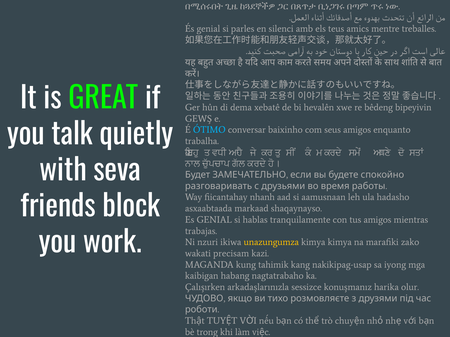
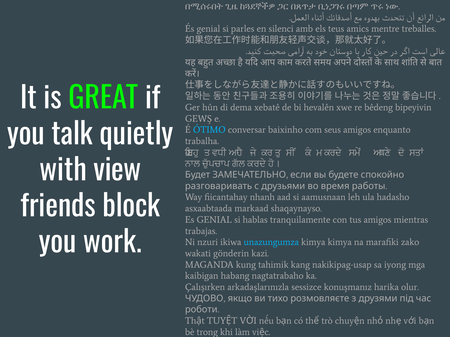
seva: seva -> view (117, 171)
unazungumza colour: yellow -> light blue (271, 243)
precisam: precisam -> gönderin (231, 254)
